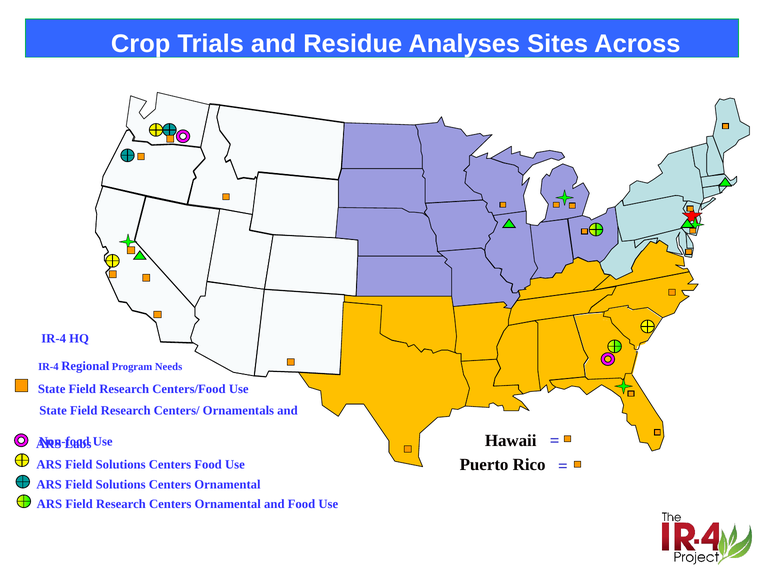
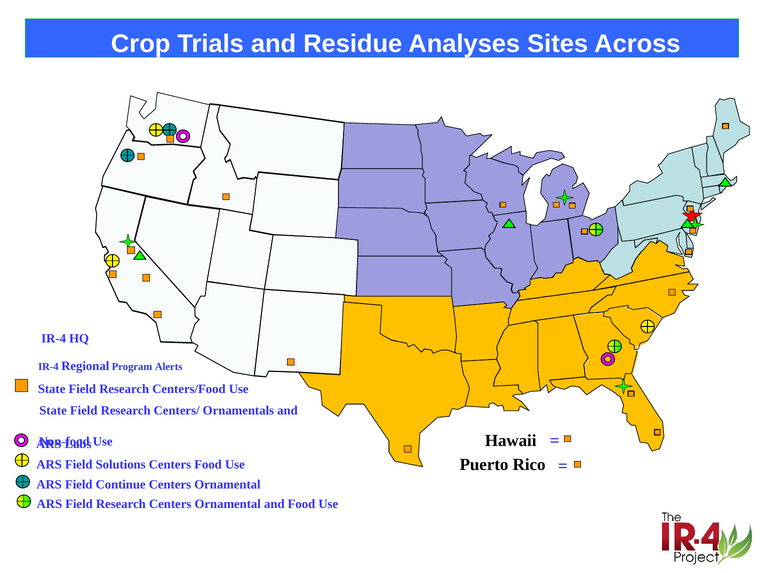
Needs: Needs -> Alerts (169, 367)
Solutions: Solutions -> Continue (121, 484)
